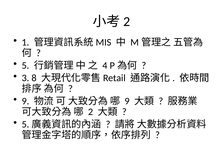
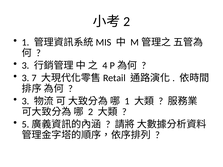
5: 5 -> 3 (26, 66)
8: 8 -> 7 (34, 78)
9: 9 -> 3 (26, 101)
9: 9 -> 1 (127, 101)
